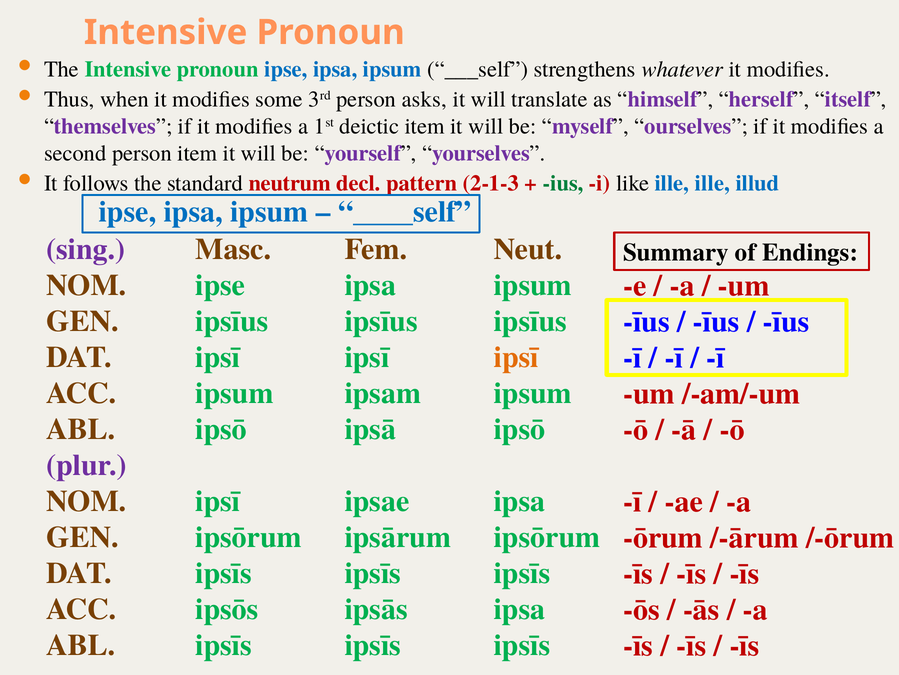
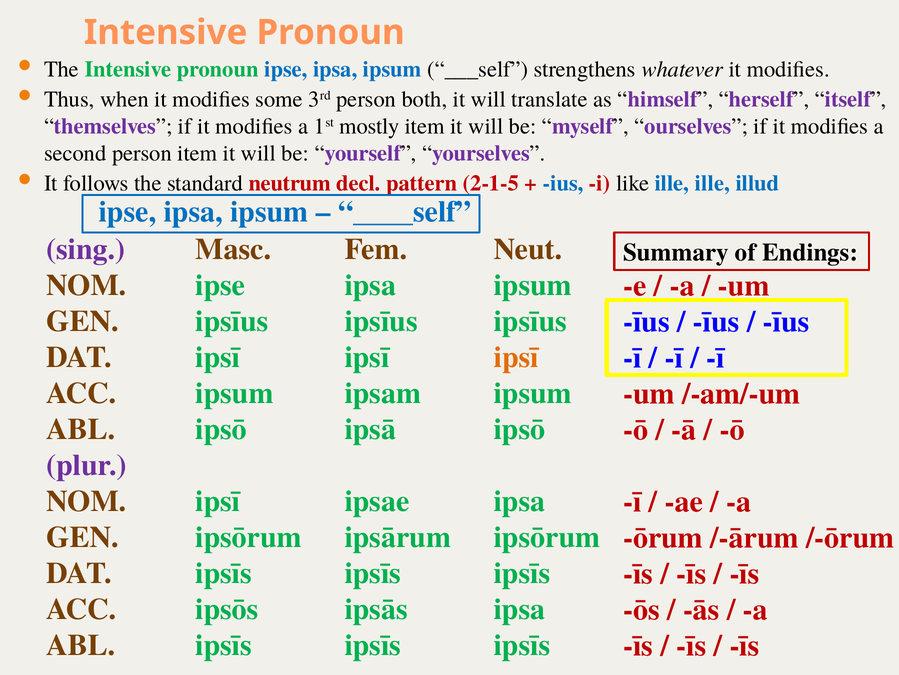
asks: asks -> both (424, 99)
deictic: deictic -> mostly (369, 126)
2-1-3: 2-1-3 -> 2-1-5 (491, 183)
ius colour: green -> blue (563, 183)
